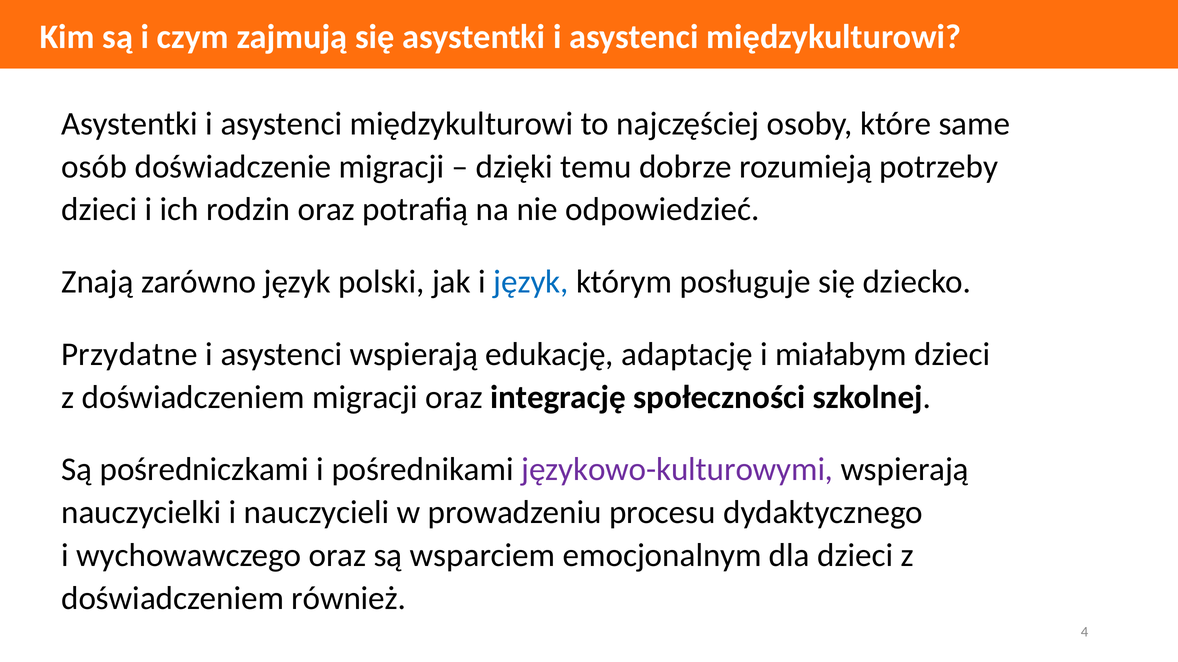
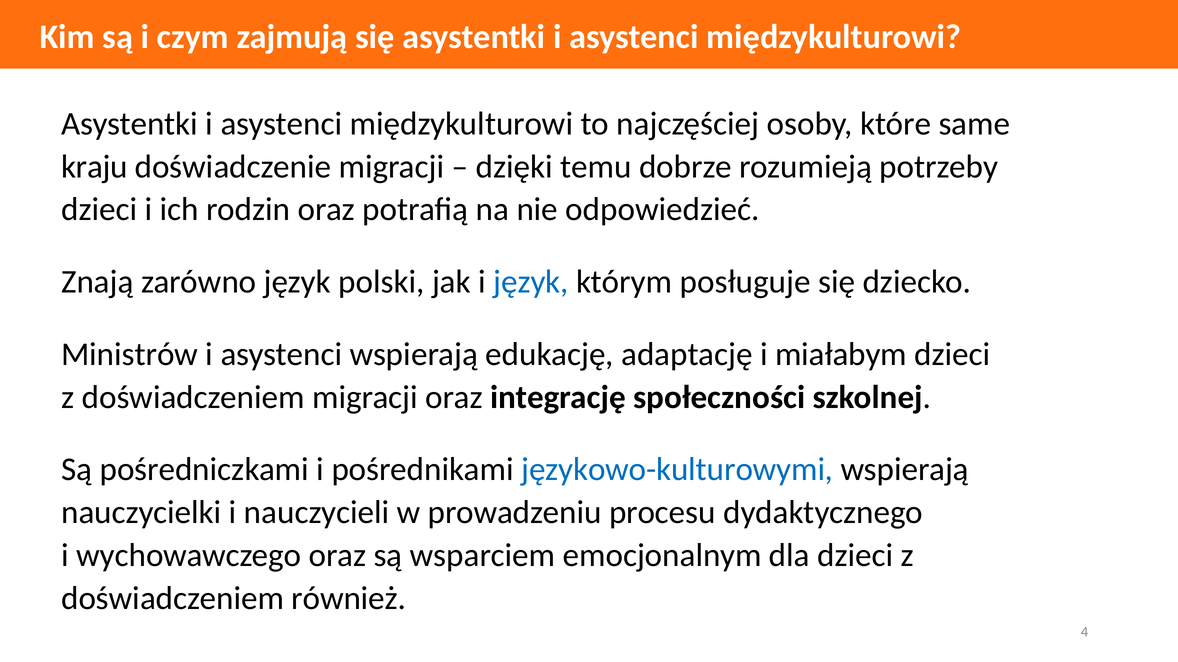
osób: osób -> kraju (94, 167)
Przydatne: Przydatne -> Ministrów (130, 355)
językowo-kulturowymi colour: purple -> blue (677, 470)
